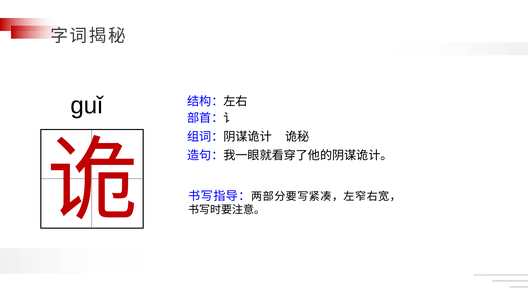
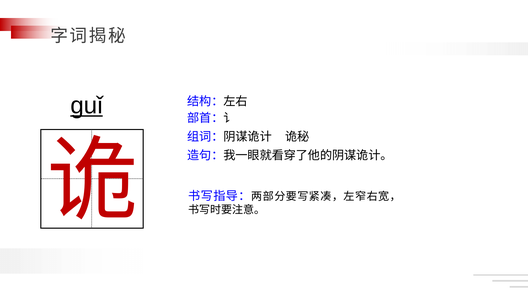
guǐ underline: none -> present (87, 106)
